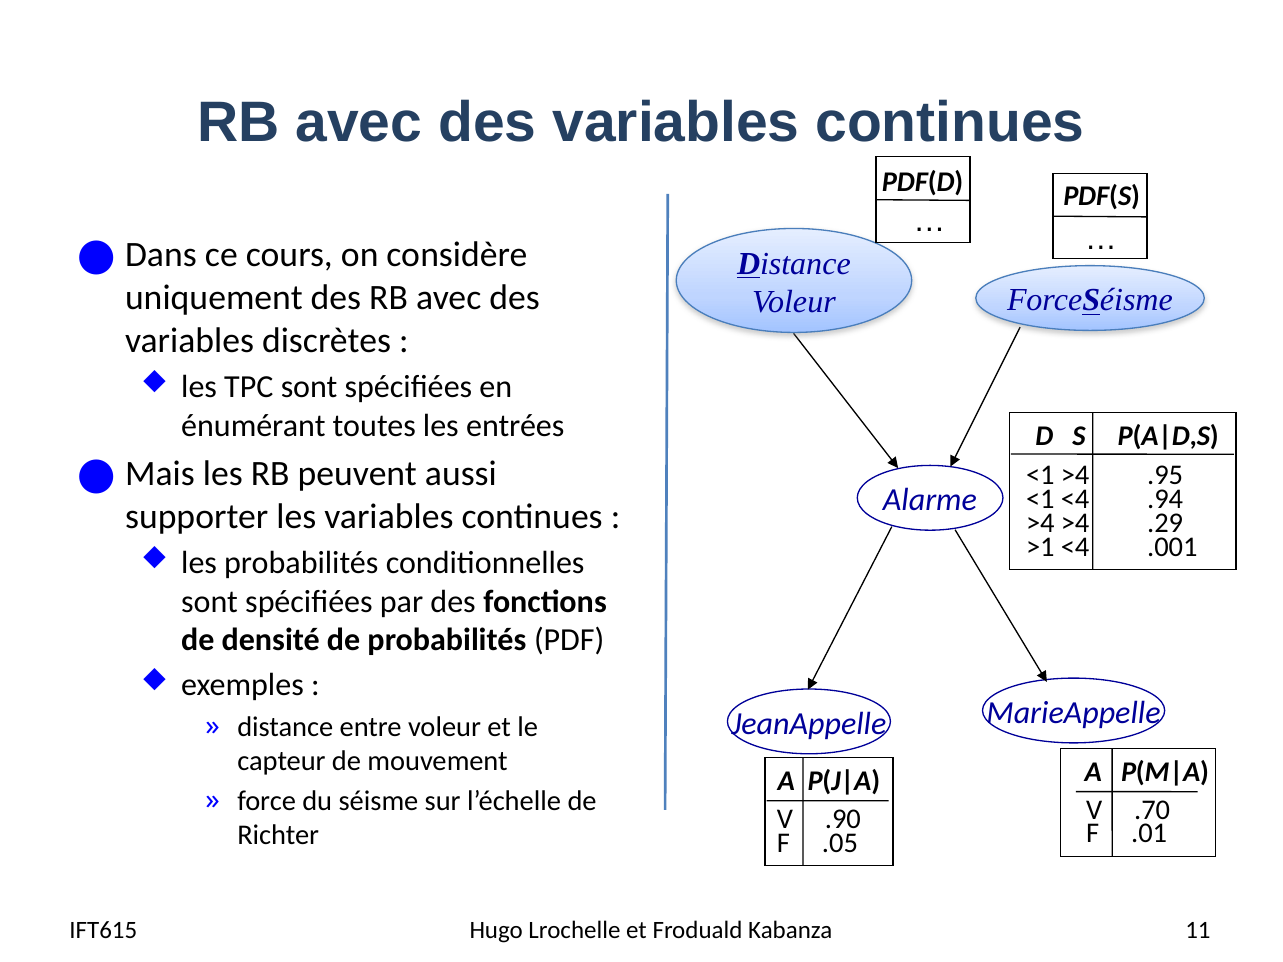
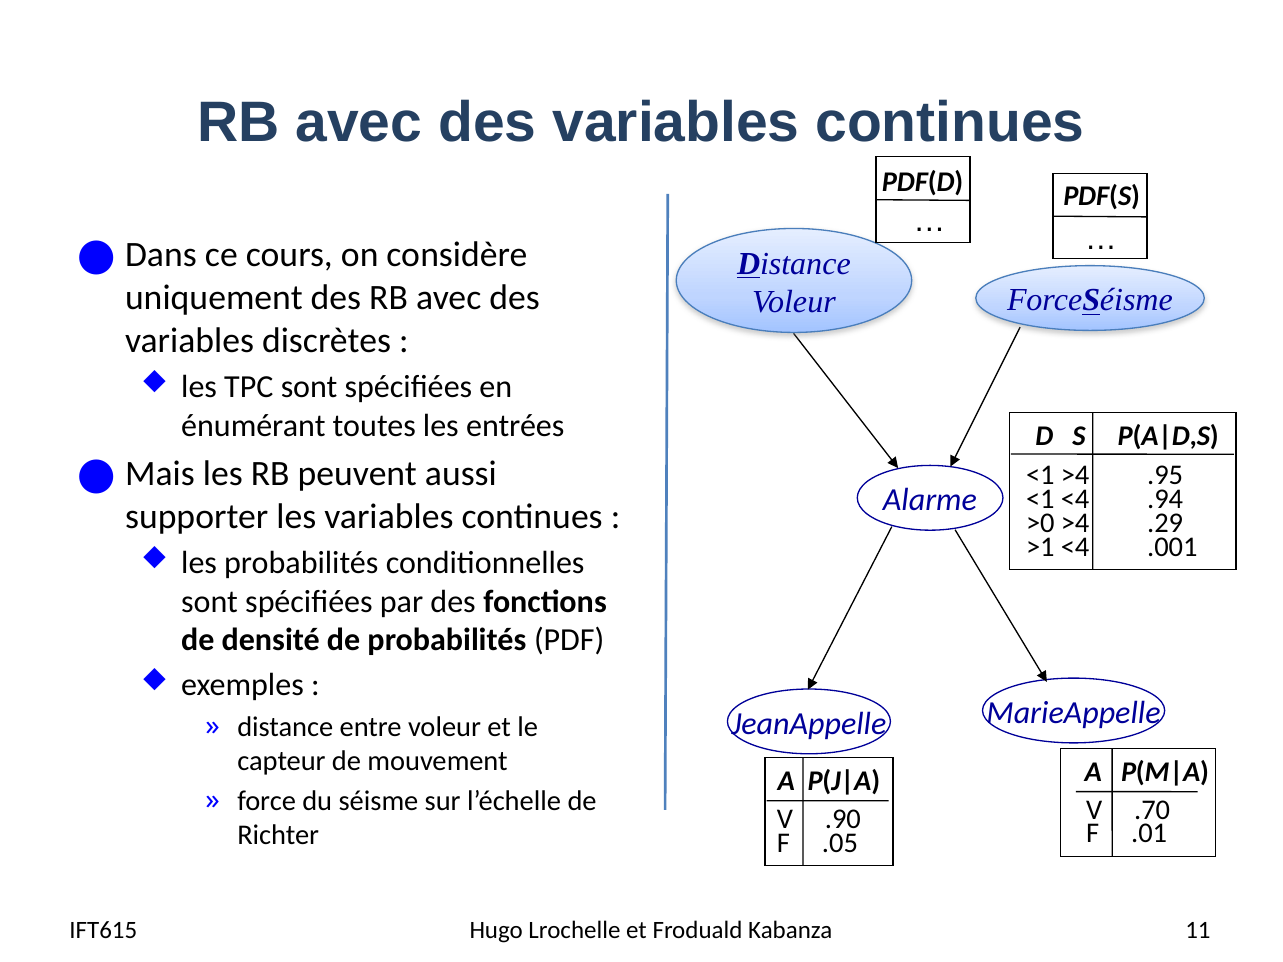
>4: >4 -> >0 (1040, 523)
